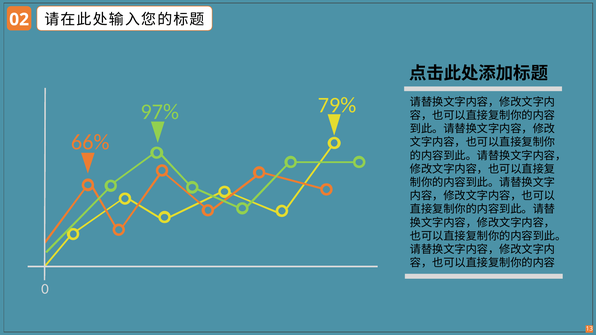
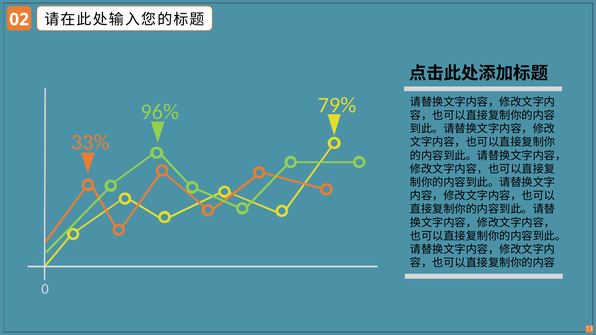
97%: 97% -> 96% (160, 112)
66%: 66% -> 33% (90, 142)
